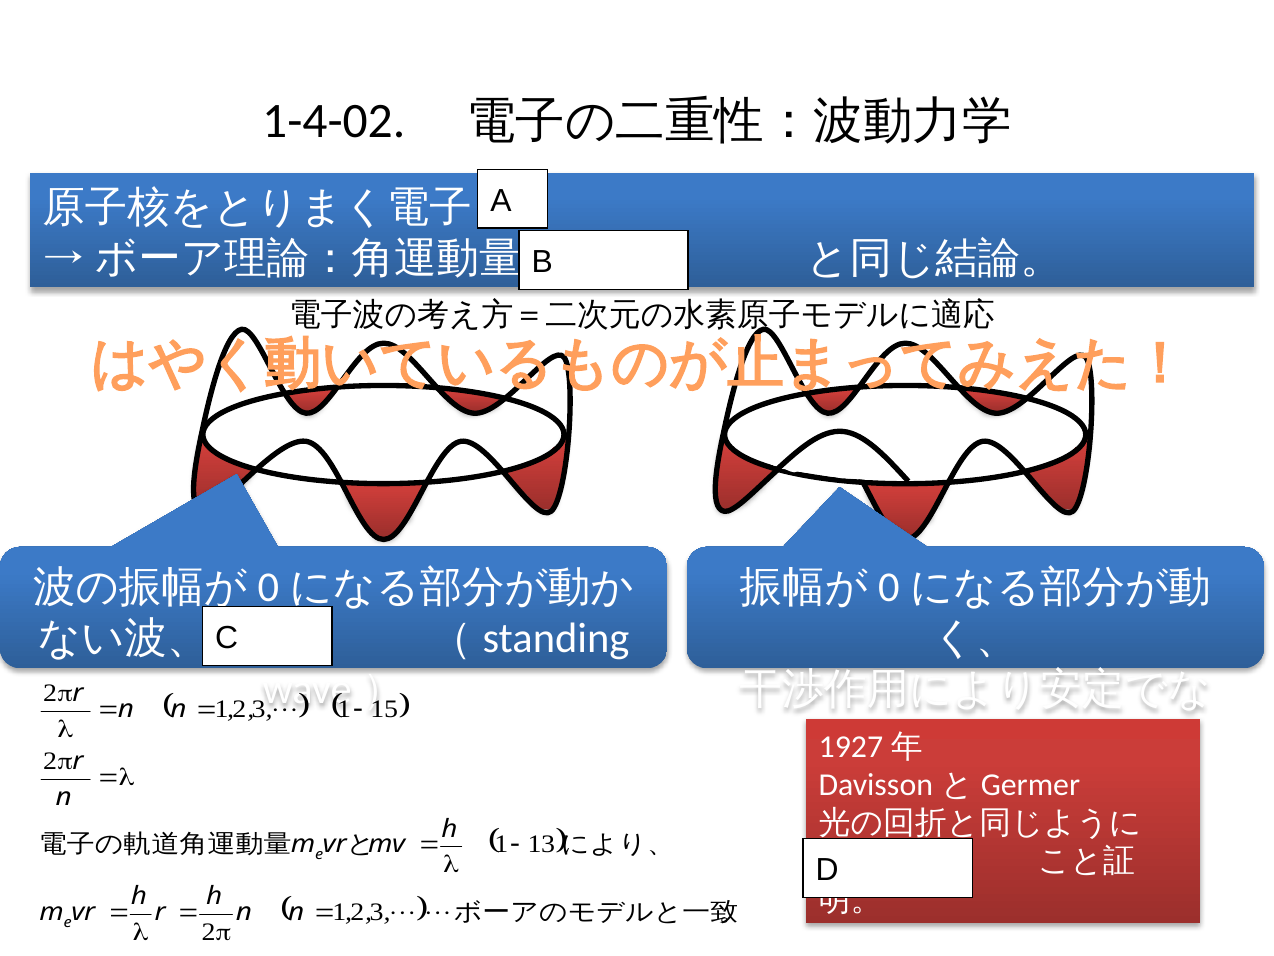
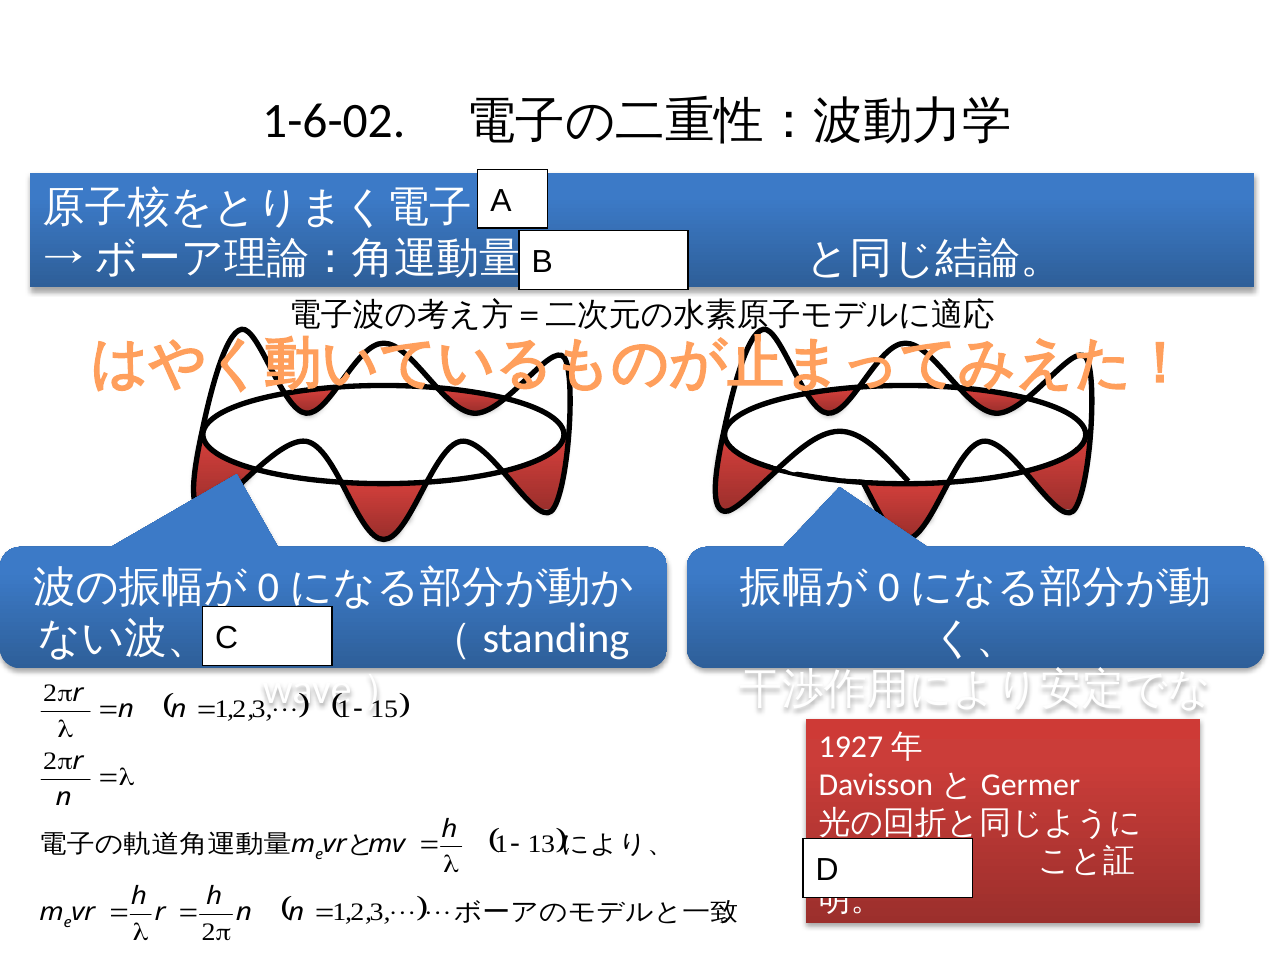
1-4-02: 1-4-02 -> 1-6-02 (334, 121)
